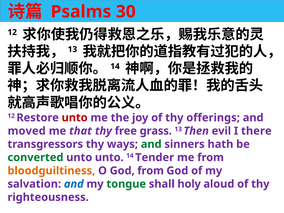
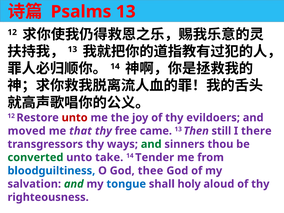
Psalms 30: 30 -> 13 (126, 12)
offerings: offerings -> evildoers (213, 118)
grass: grass -> came (156, 131)
evil: evil -> still (221, 131)
hath: hath -> thou (220, 144)
unto unto: unto -> take (109, 157)
bloodguiltiness colour: orange -> blue (51, 171)
God from: from -> thee (150, 171)
and colour: blue -> green (74, 184)
tongue colour: green -> blue (126, 184)
